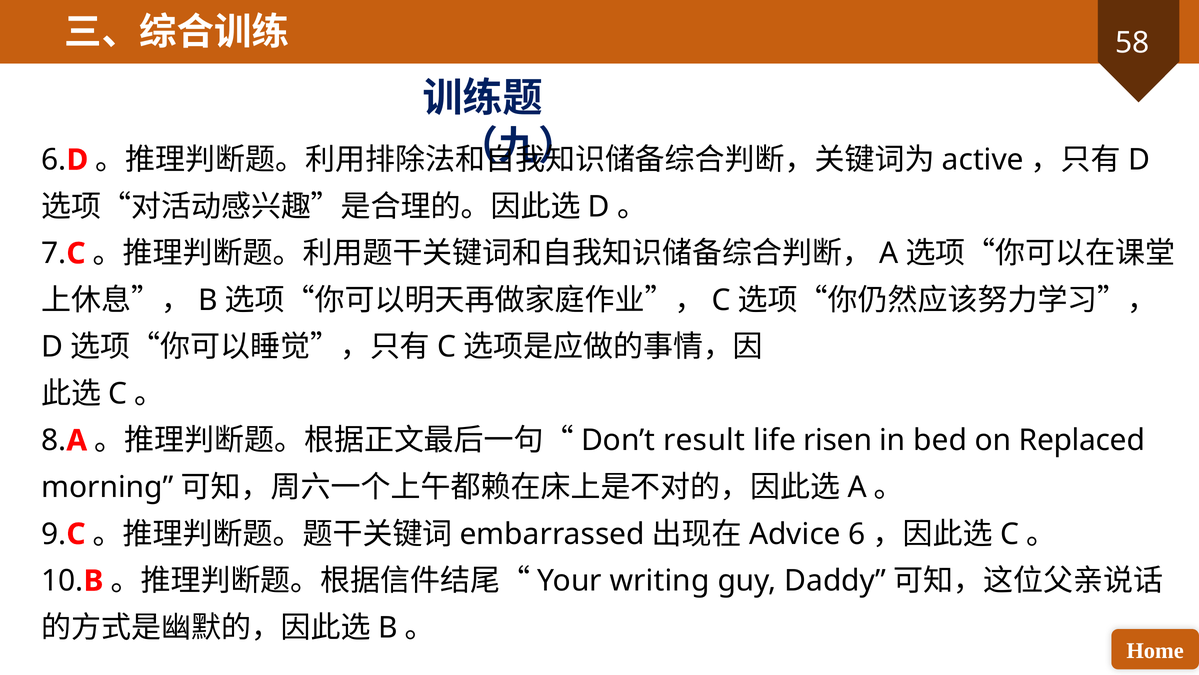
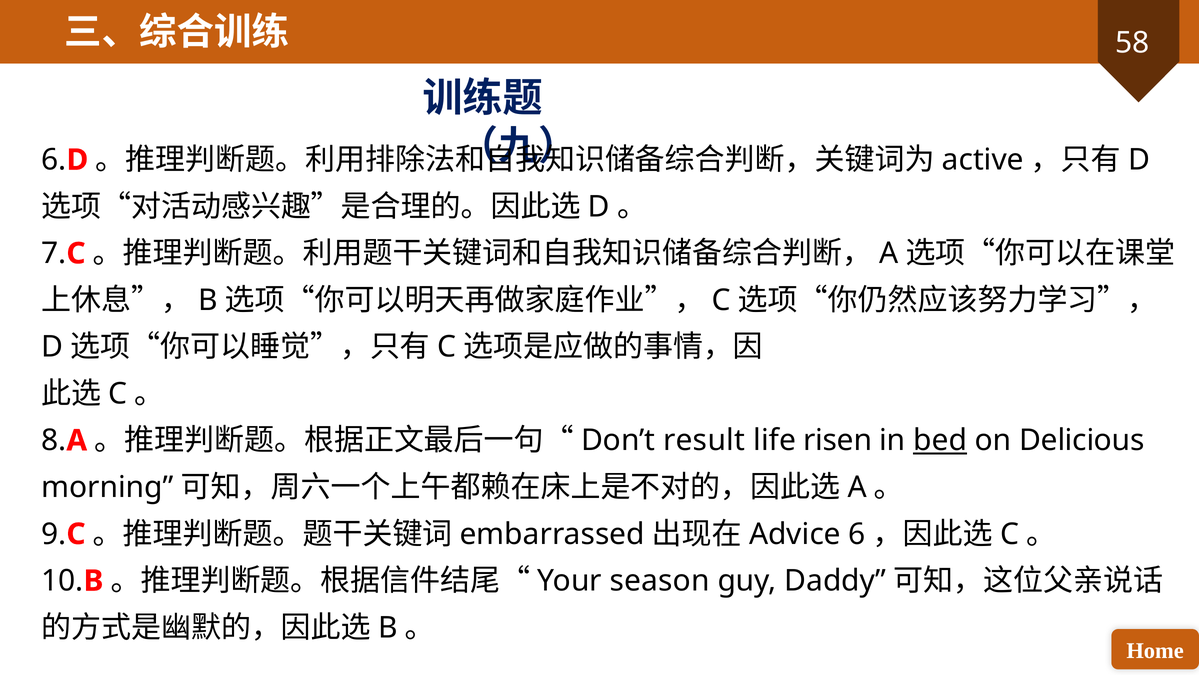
bed underline: none -> present (940, 440)
Replaced: Replaced -> Delicious (1082, 440)
writing: writing -> season (660, 580)
